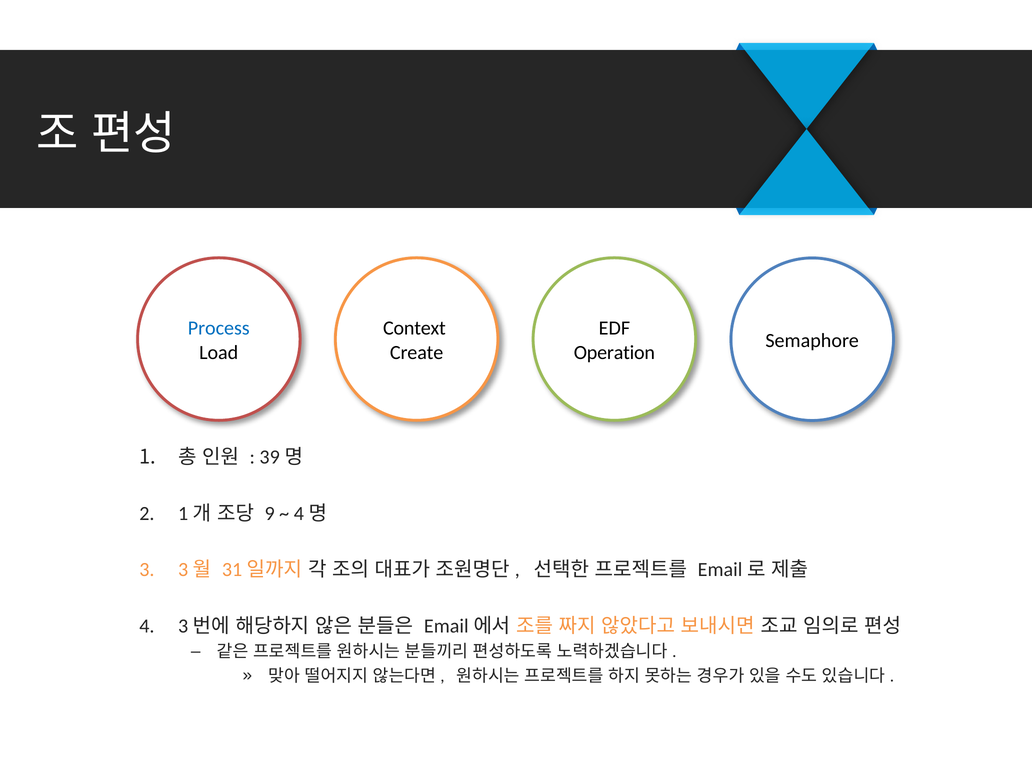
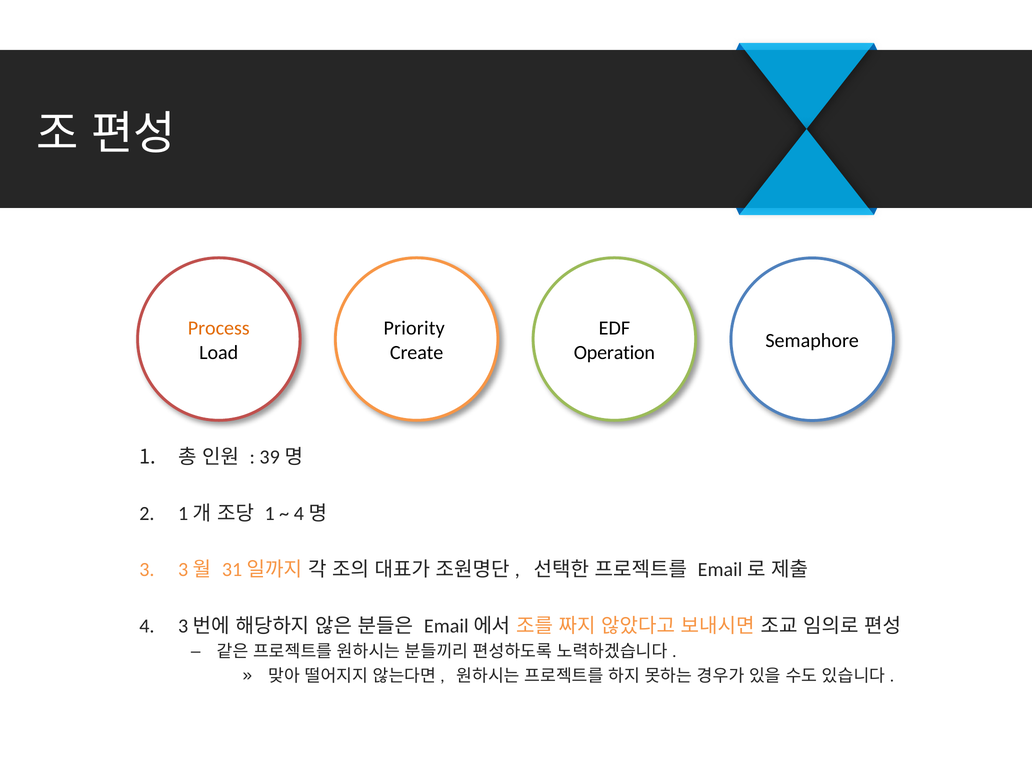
Process colour: blue -> orange (219, 328)
Context: Context -> Priority (414, 328)
9: 9 -> 1 (270, 514)
